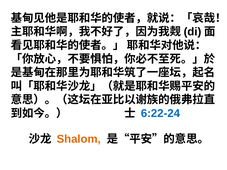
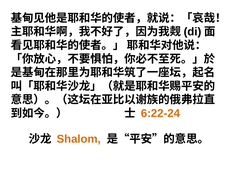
6:22-24 colour: blue -> orange (160, 114)
